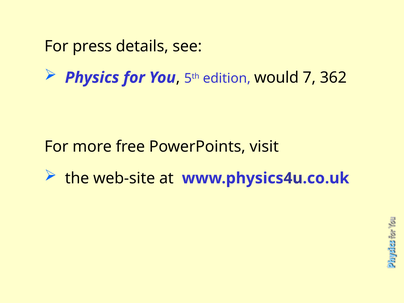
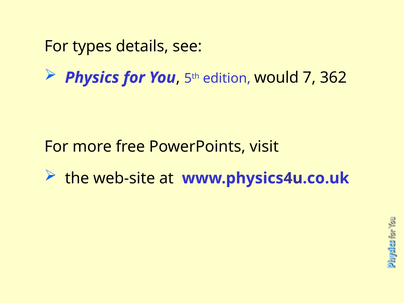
press: press -> types (92, 46)
